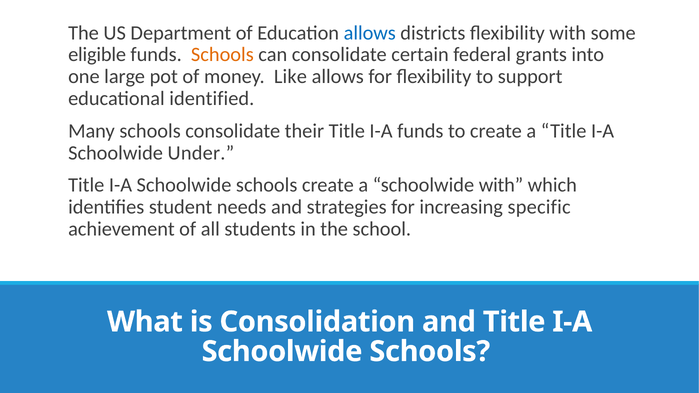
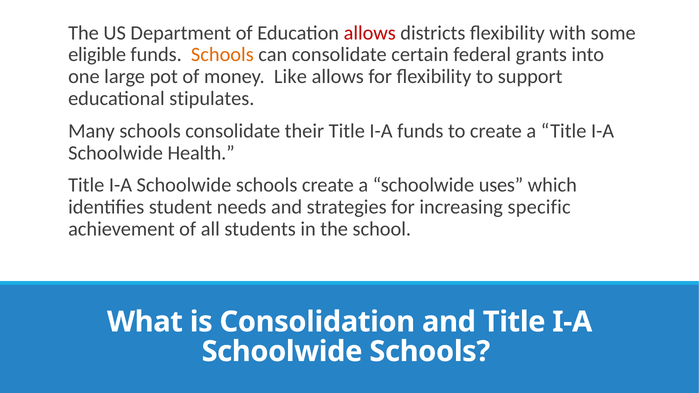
allows colour: blue -> red (370, 33)
identified: identified -> stipulates (212, 99)
Under: Under -> Health (201, 153)
schoolwide with: with -> uses (501, 185)
